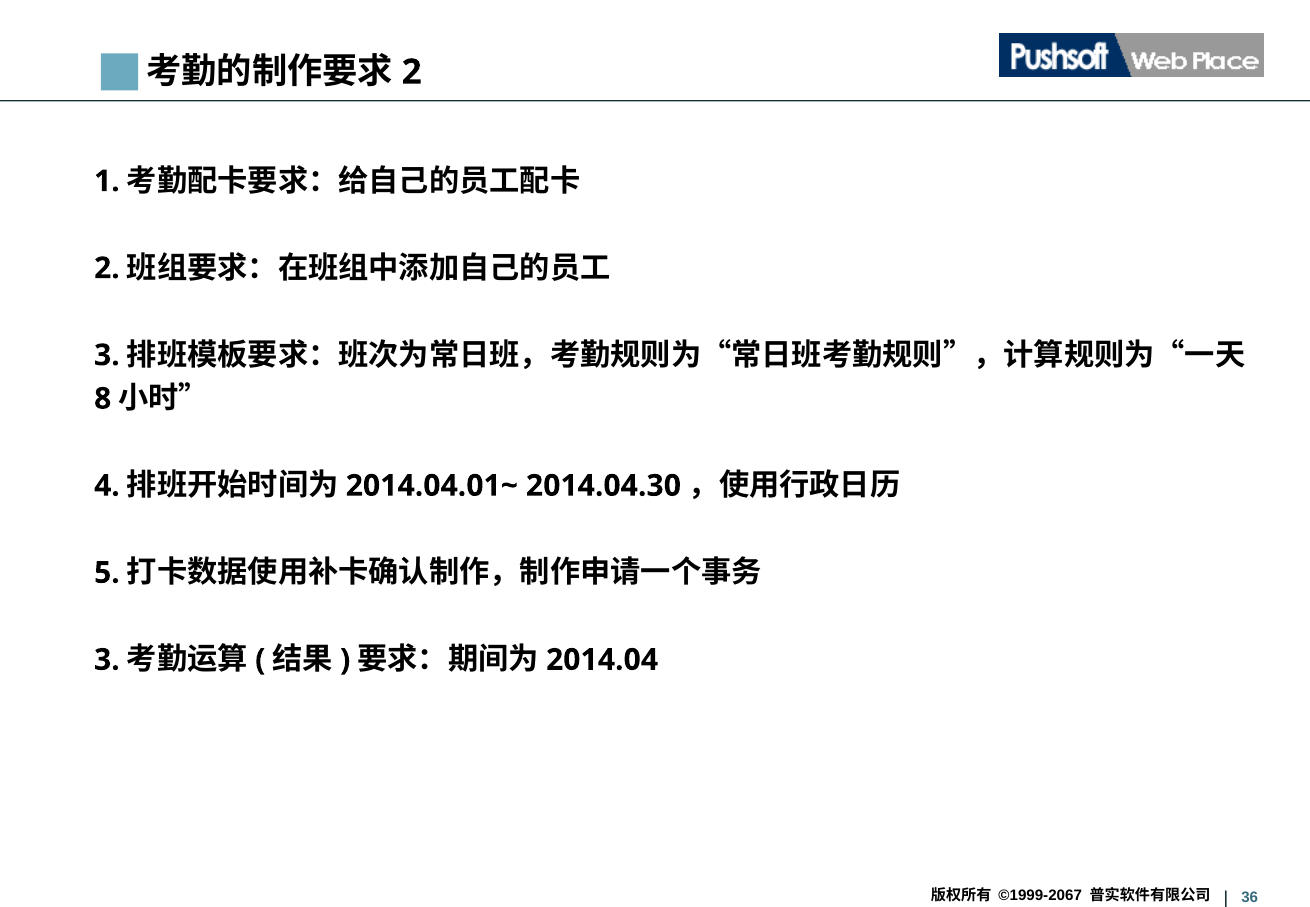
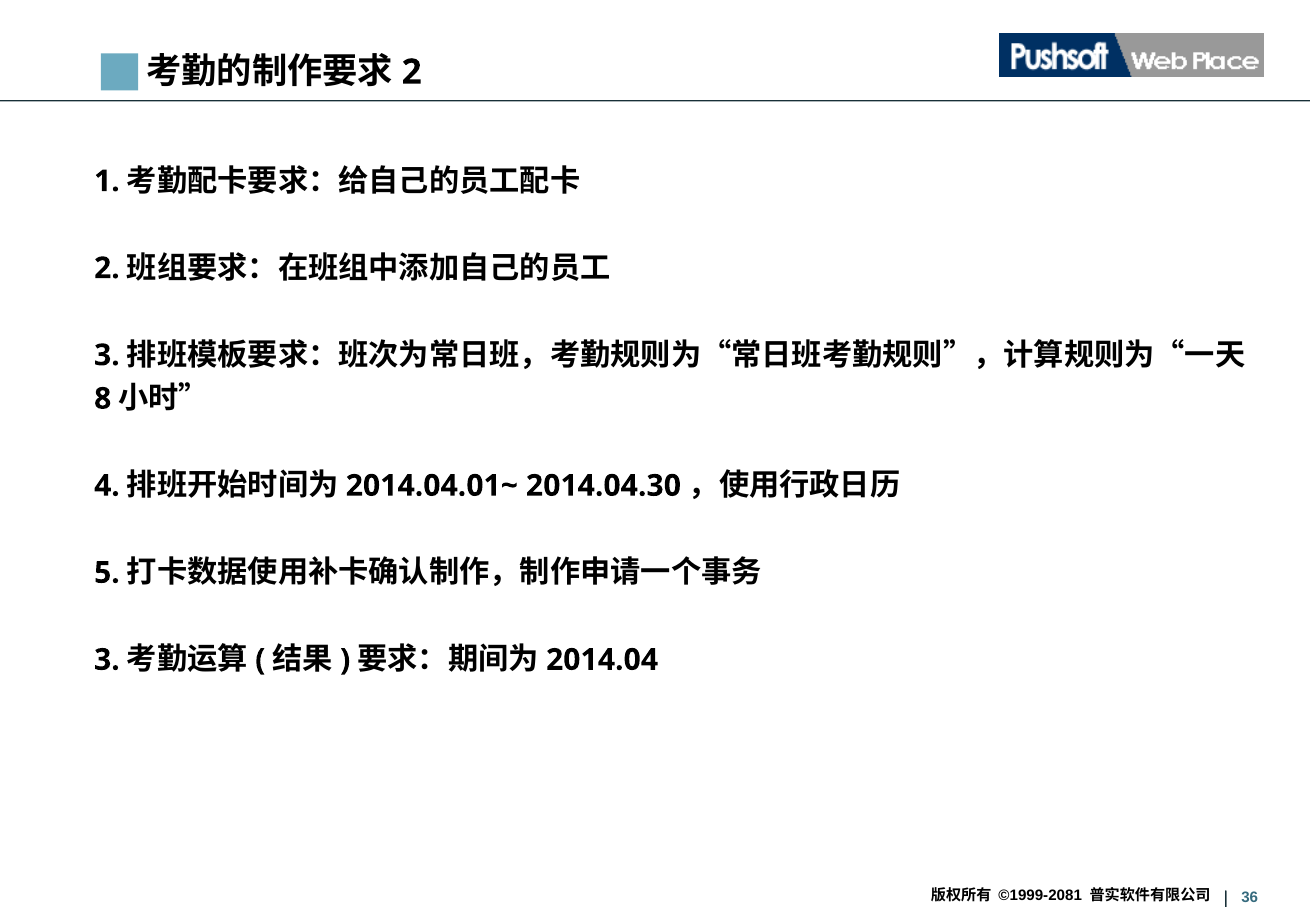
©1999-2067: ©1999-2067 -> ©1999-2081 (1040, 895)
